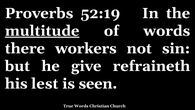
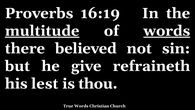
52:19: 52:19 -> 16:19 (100, 13)
words underline: none -> present (167, 31)
workers: workers -> believed (86, 48)
seen: seen -> thou (98, 83)
